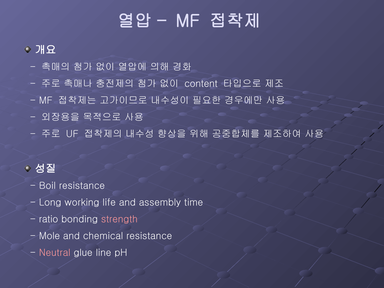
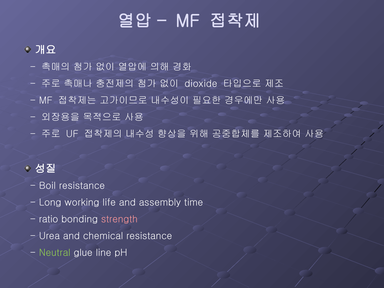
content: content -> dioxide (201, 84)
Mole: Mole -> Urea (49, 236)
Neutral colour: pink -> light green (55, 253)
